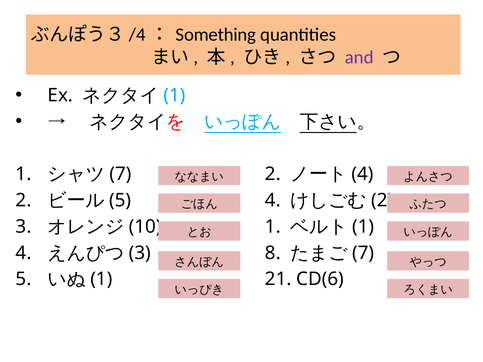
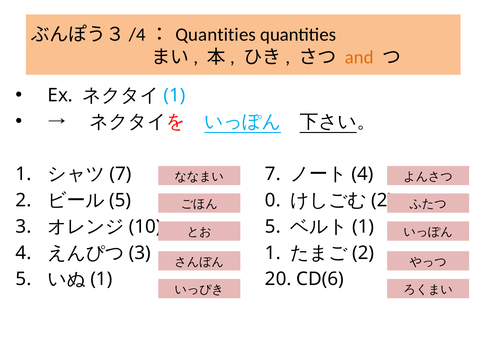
Something: Something -> Quantities (216, 35)
and colour: purple -> orange (359, 57)
7 2: 2 -> 7 (273, 174)
4: 4 -> 0 (273, 201)
10 1: 1 -> 5 (273, 227)
8: 8 -> 1 (273, 253)
7: 7 -> 2 (363, 253)
21: 21 -> 20 (278, 279)
